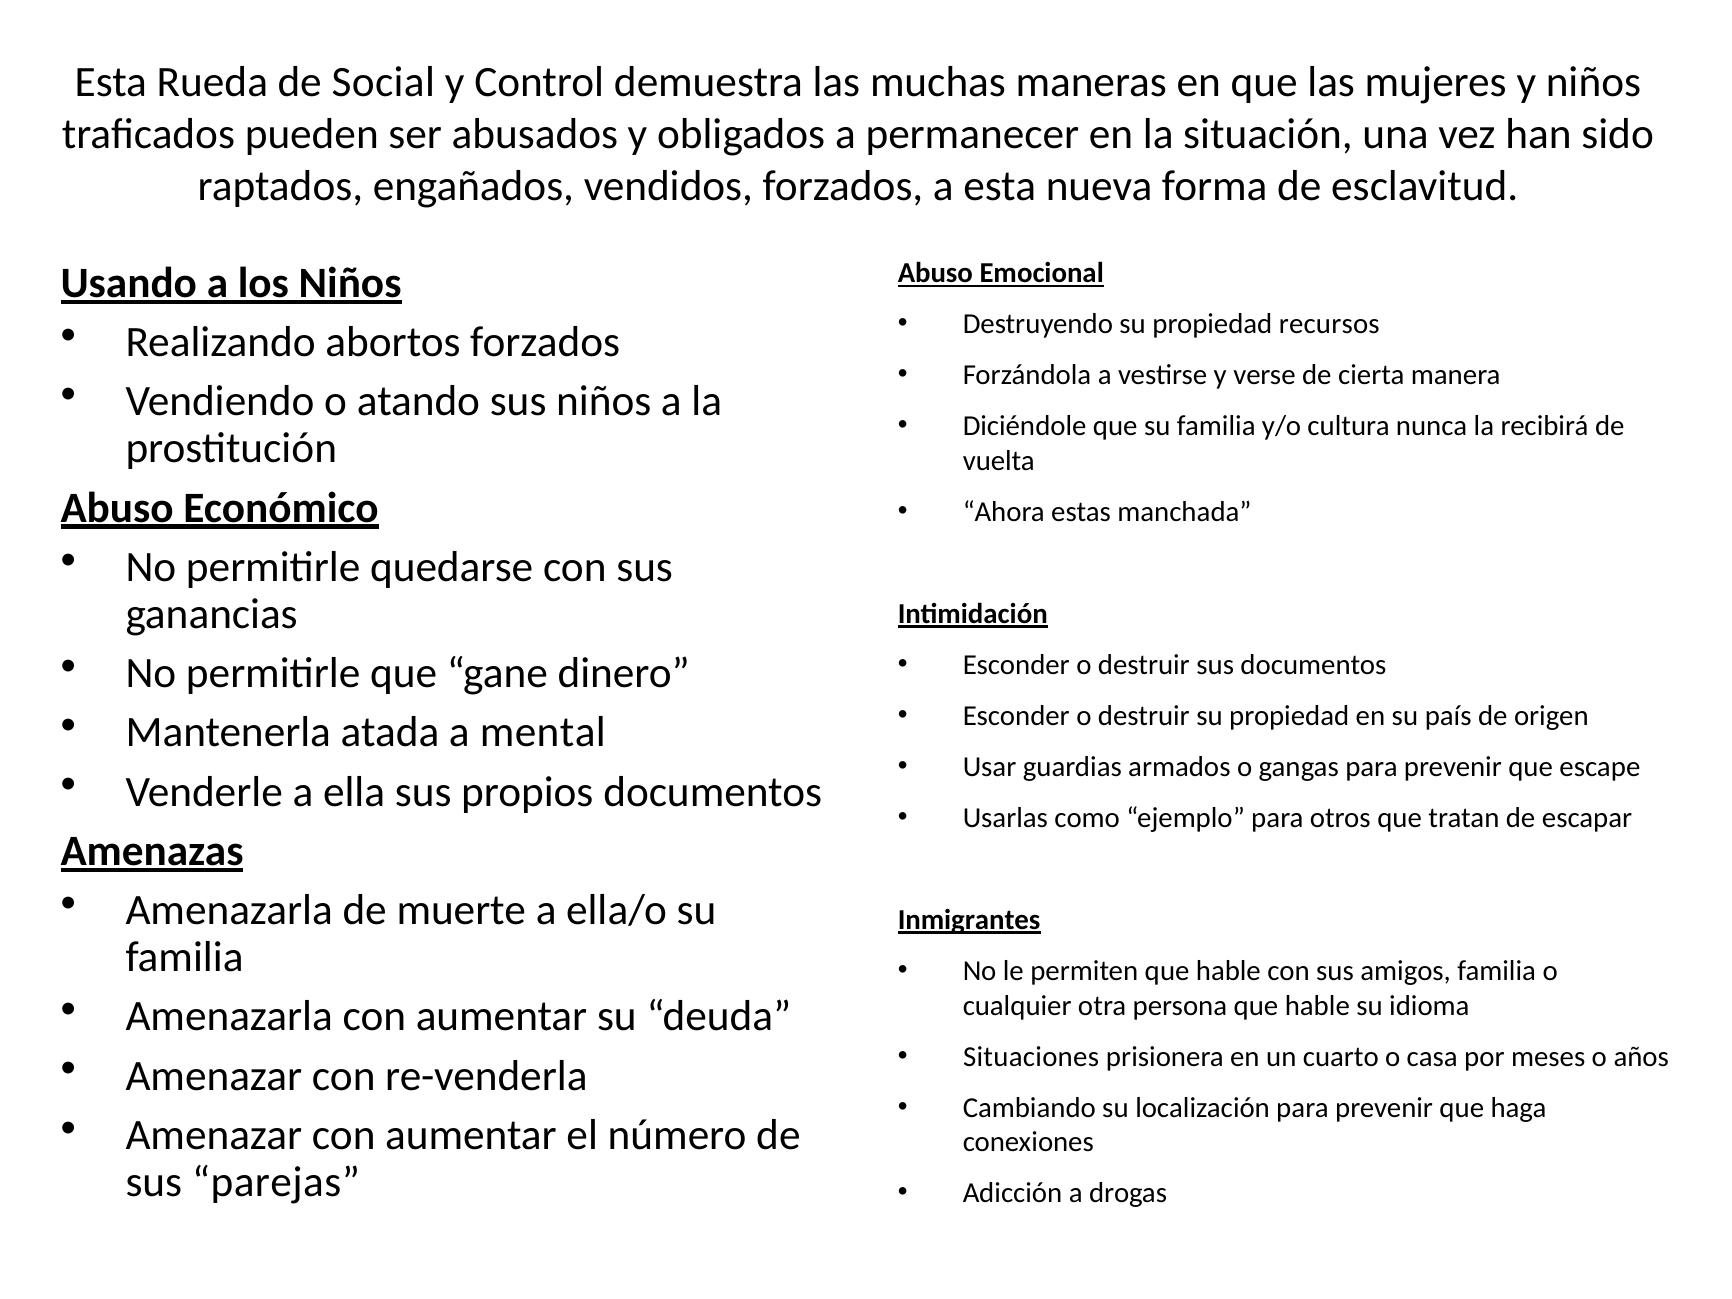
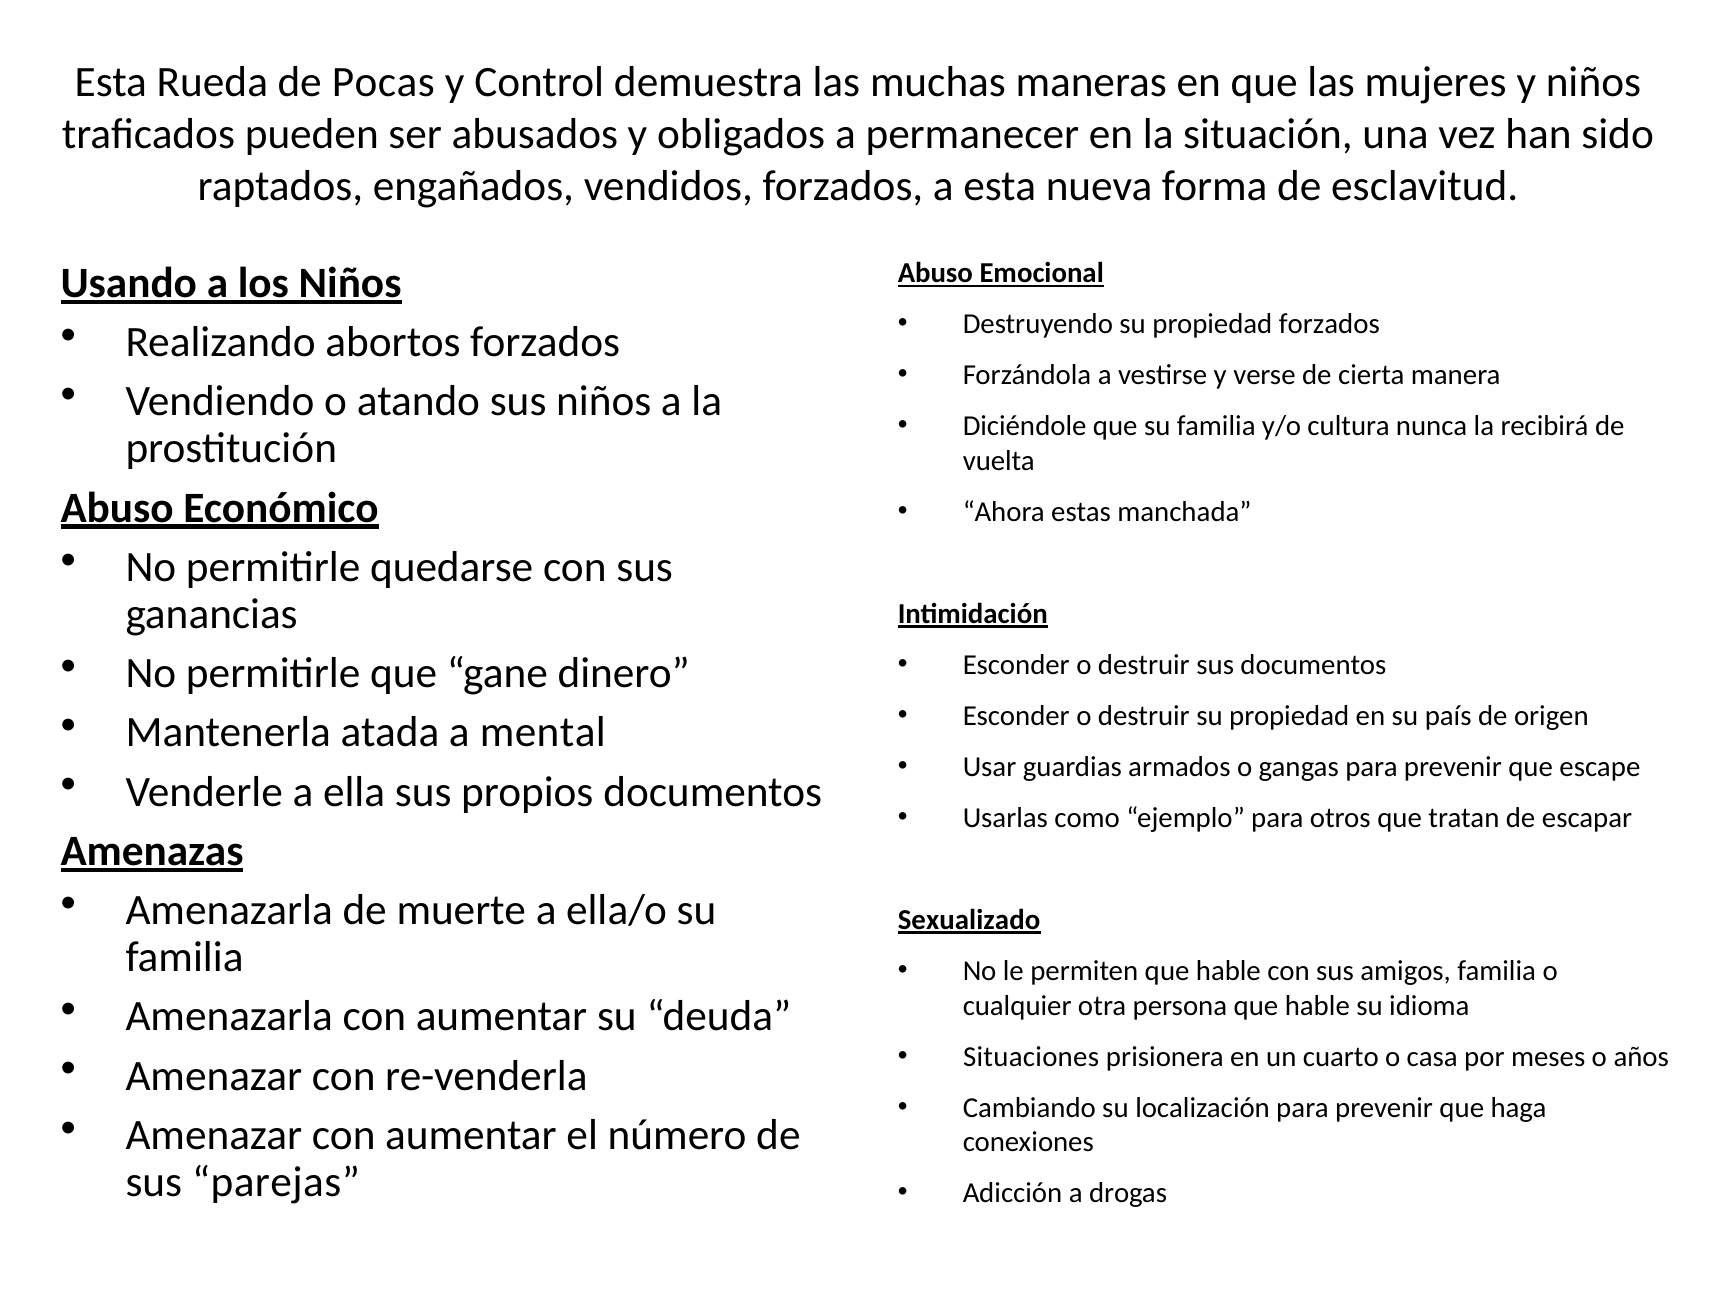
Social: Social -> Pocas (383, 82)
propiedad recursos: recursos -> forzados (1329, 324)
Inmigrantes: Inmigrantes -> Sexualizado (969, 920)
